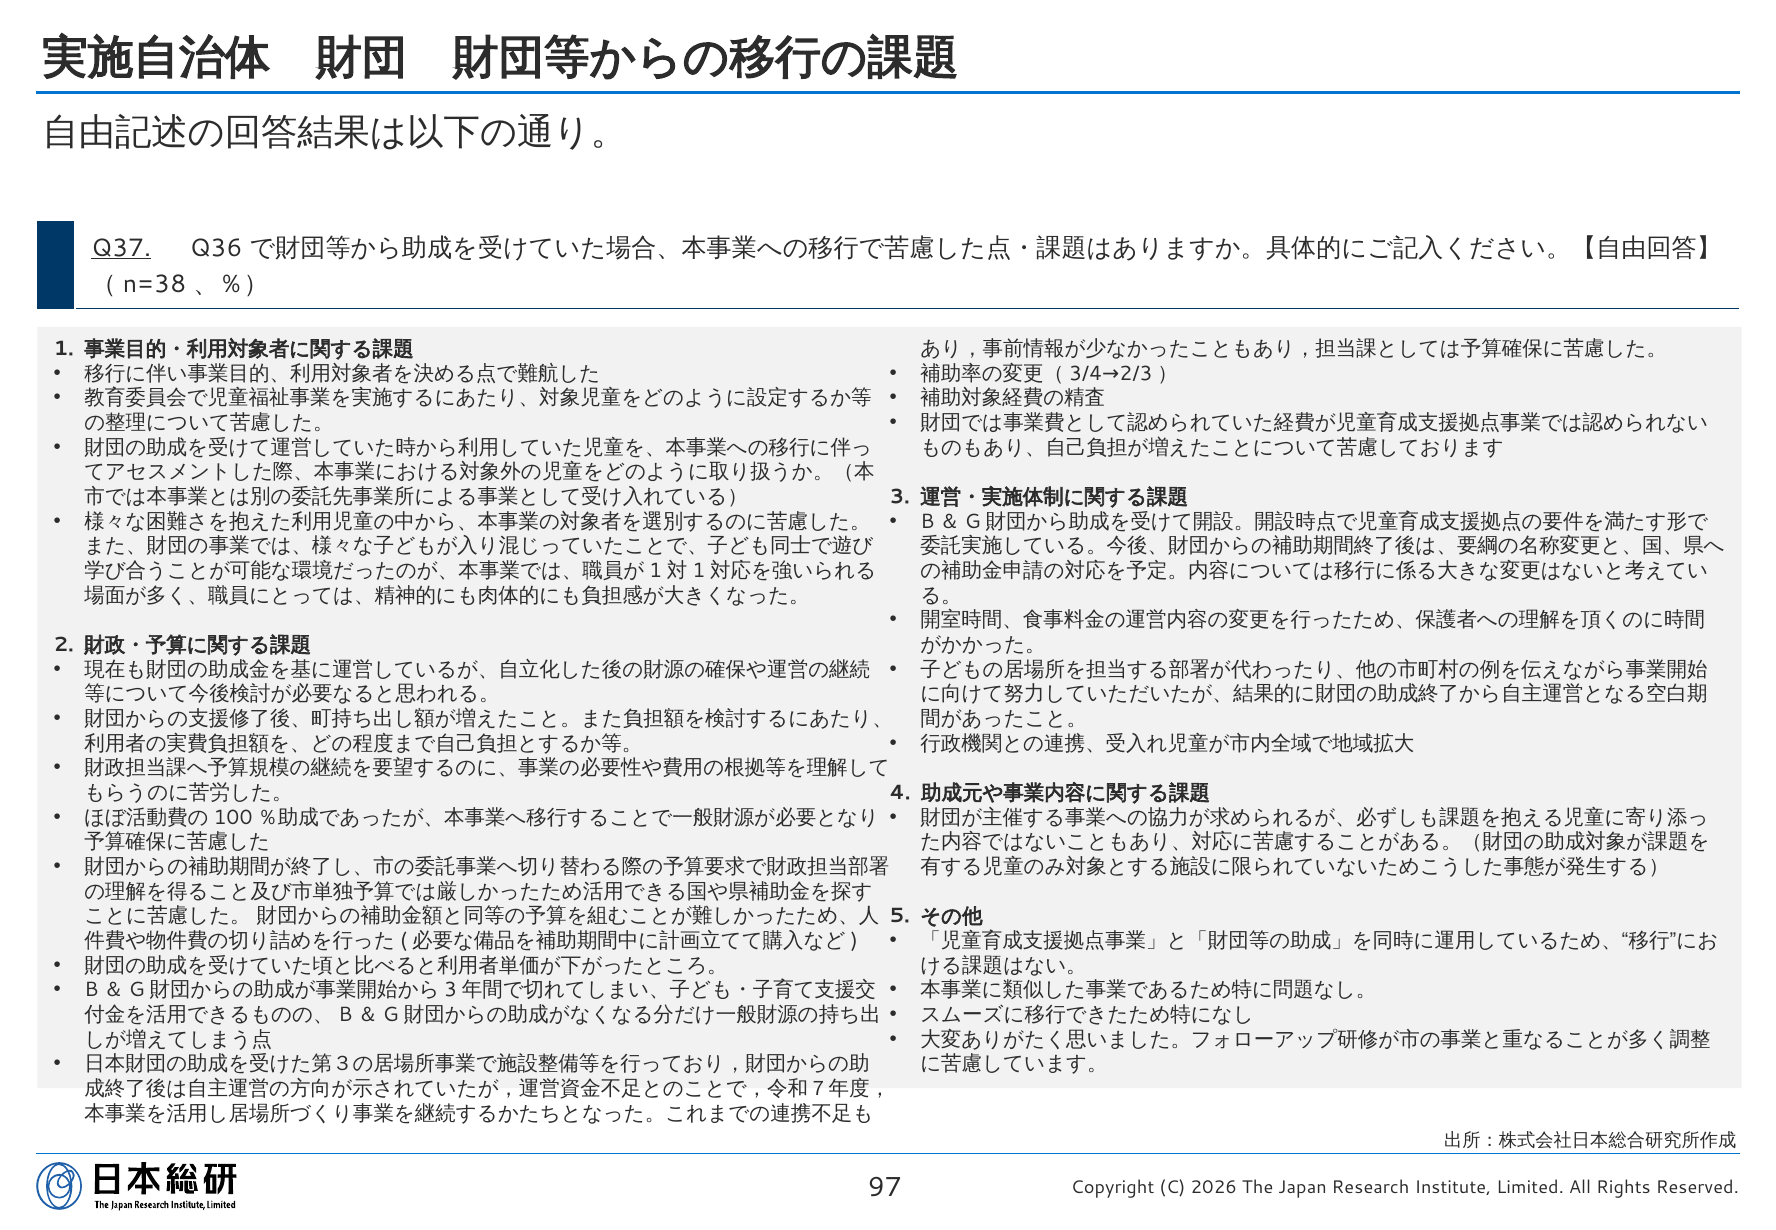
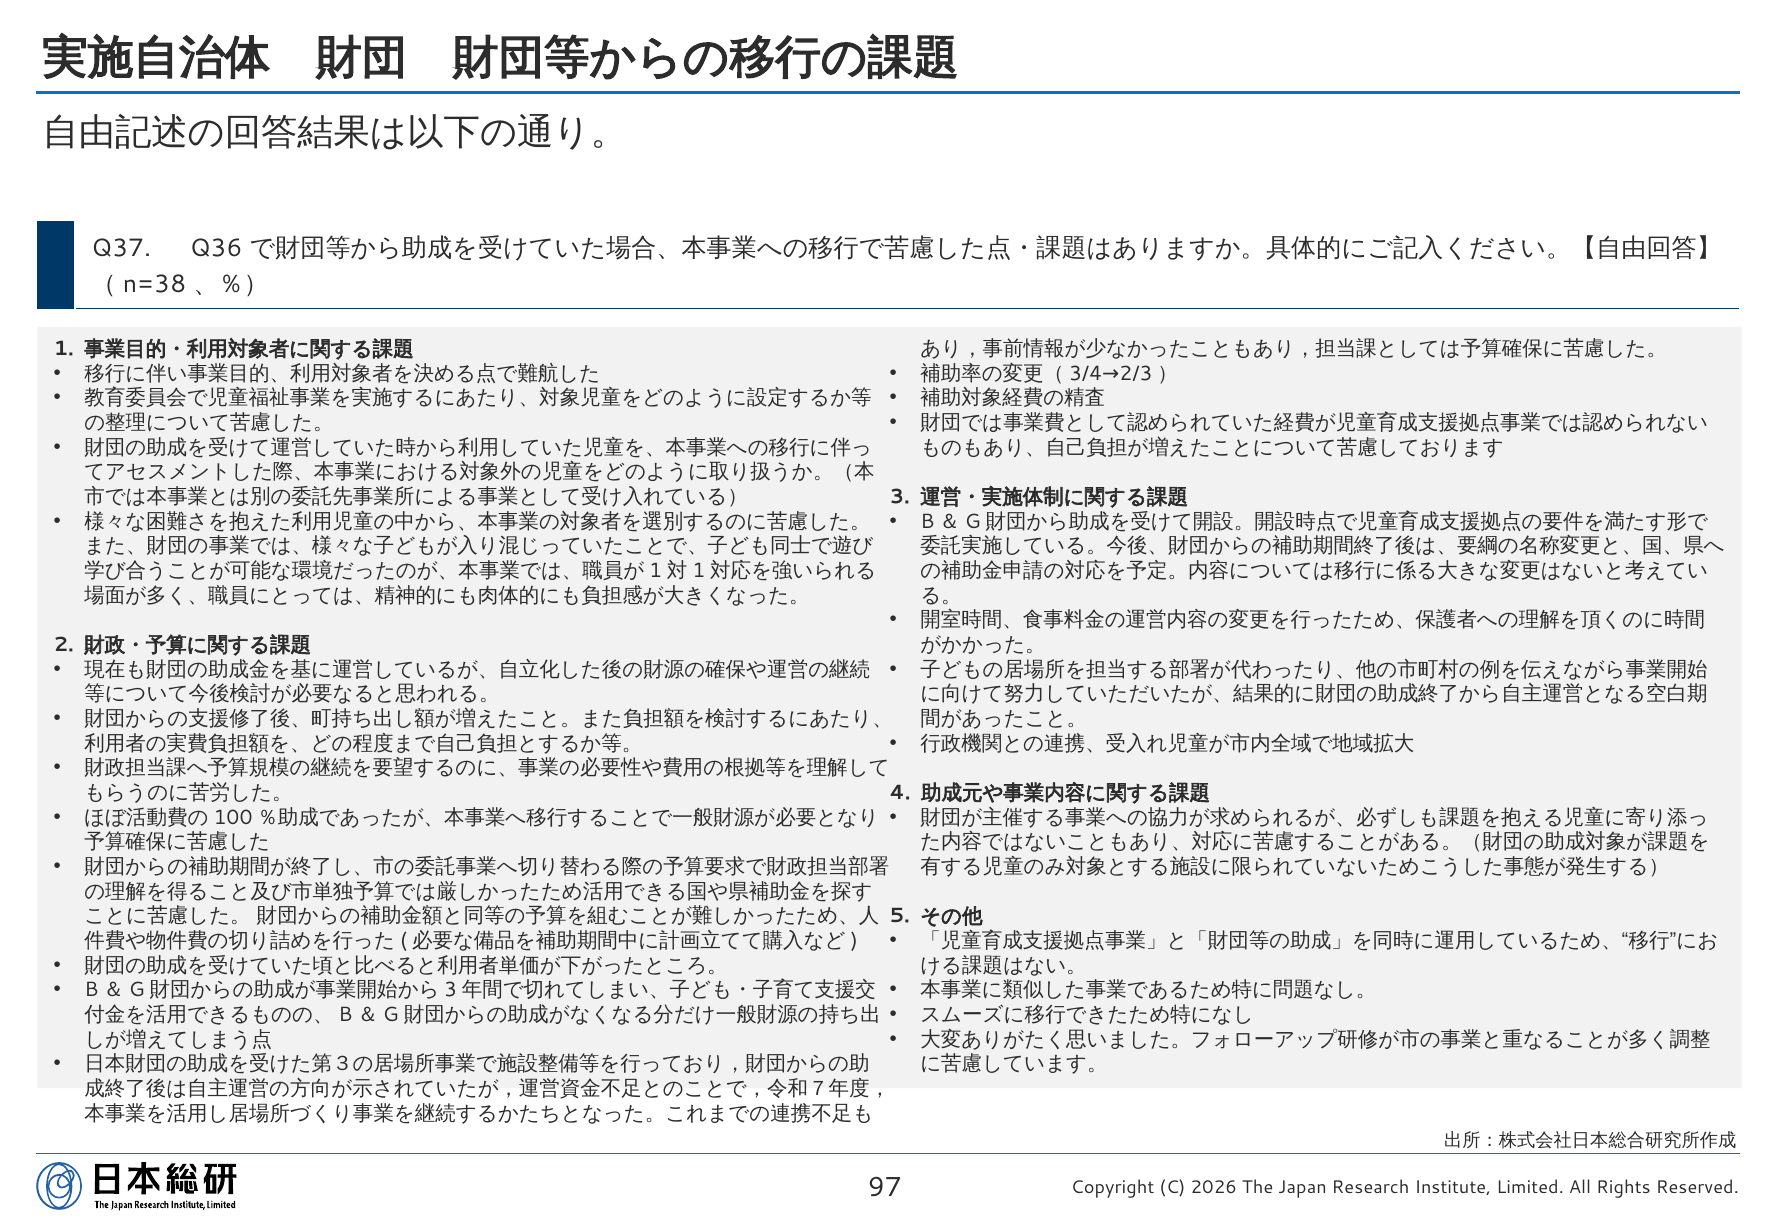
Q37 underline: present -> none (121, 248)
